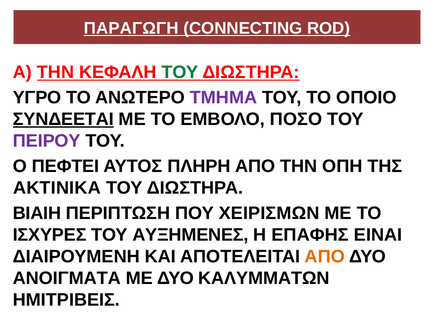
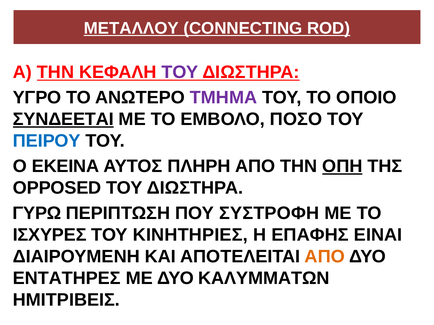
ΠΑΡΑΓΩΓΗ: ΠΑΡΑΓΩΓΗ -> ΜΕΤΑΛΛΟΥ (131, 28)
ΤΟΥ colour: green -> purple (180, 72)
ΠΕΙΡΟΥ colour: purple -> blue (47, 141)
ΠΕΦΤΕΙ: ΠΕΦΤΕΙ -> ΕΚΕΙΝΑ (66, 166)
ΟΠΗ underline: none -> present (342, 166)
ΑΚΤΙΝΙΚΑ: ΑΚΤΙΝΙΚΑ -> OPPOSED (57, 188)
ΒΙΑΙΗ: ΒΙΑΙΗ -> ΓΥΡΩ (37, 213)
ΧΕΙΡΙΣΜΩΝ: ΧΕΙΡΙΣΜΩΝ -> ΣΥΣΤΡΟΦΗ (269, 213)
ΑΥΞΗΜΕΝΕΣ: ΑΥΞΗΜΕΝΕΣ -> ΚΙΝΗΤΗΡΙΕΣ (190, 235)
ΑΝΟΙΓΜΑΤΑ: ΑΝΟΙΓΜΑΤΑ -> ΕΝΤΑΤΗΡΕΣ (67, 279)
